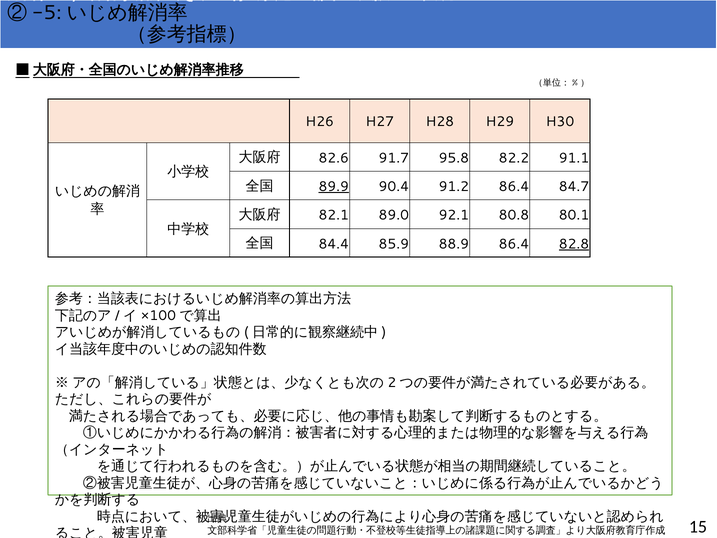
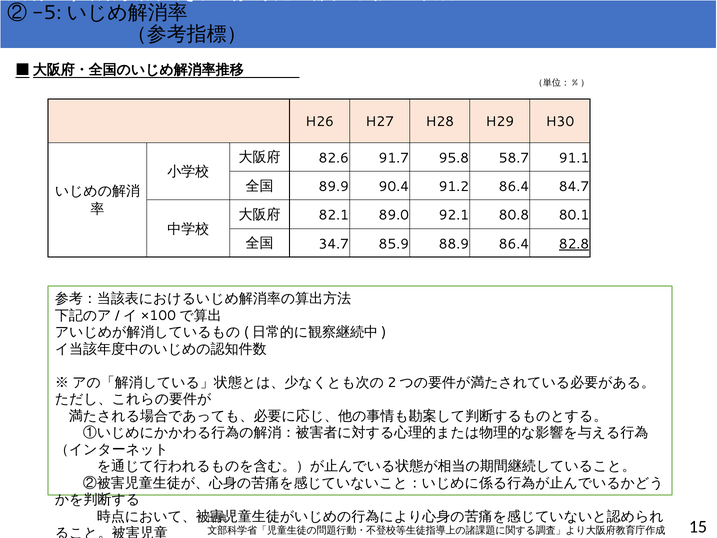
82.2: 82.2 -> 58.7 (514, 158)
89.9 underline: present -> none (334, 187)
84.4: 84.4 -> 34.7 (334, 244)
